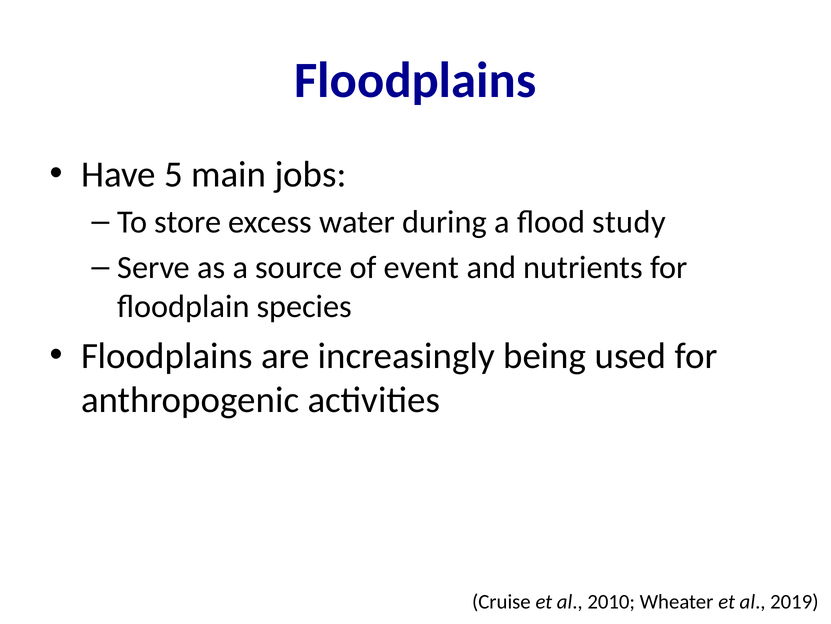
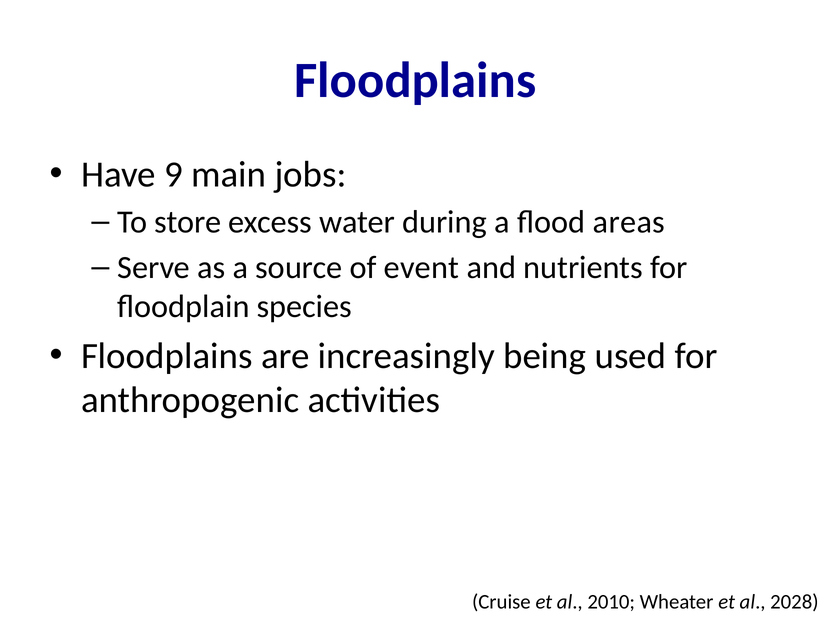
5: 5 -> 9 (174, 174)
study: study -> areas (629, 222)
2019: 2019 -> 2028 (794, 601)
